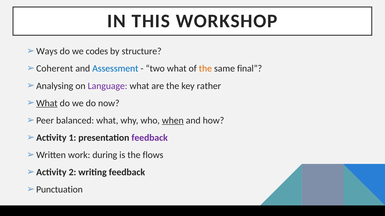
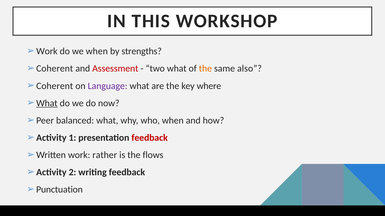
Ways: Ways -> Work (47, 51)
we codes: codes -> when (97, 51)
structure: structure -> strengths (142, 51)
Assessment colour: blue -> red (115, 69)
final: final -> also (249, 69)
Analysing: Analysing -> Coherent (55, 86)
rather: rather -> where (209, 86)
when underline: present -> none (173, 121)
feedback colour: purple -> red (150, 138)
during: during -> rather (105, 155)
